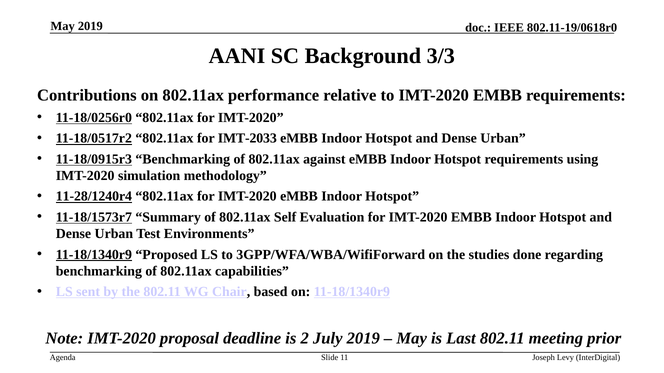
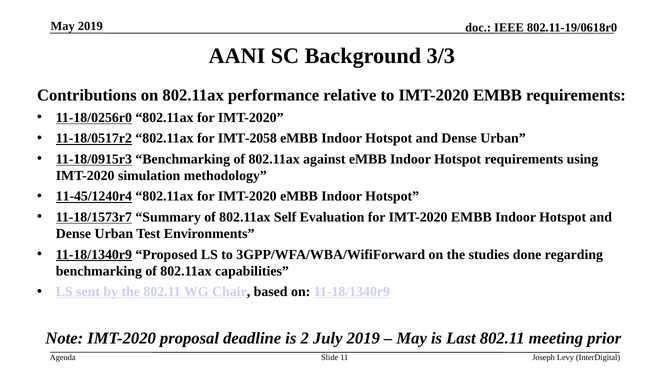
IMT-2033: IMT-2033 -> IMT-2058 (247, 139)
11-28/1240r4: 11-28/1240r4 -> 11-45/1240r4 (94, 197)
